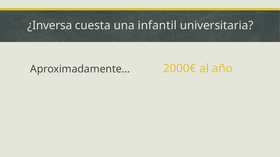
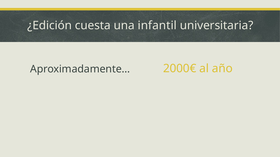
¿Inversa: ¿Inversa -> ¿Edición (50, 25)
